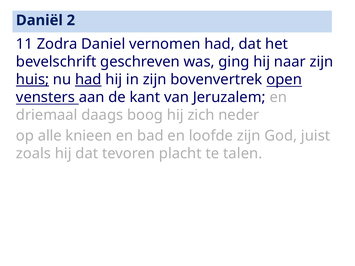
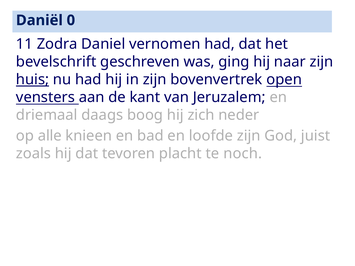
2: 2 -> 0 (71, 20)
had underline: present -> none (88, 80)
talen: talen -> noch (243, 154)
